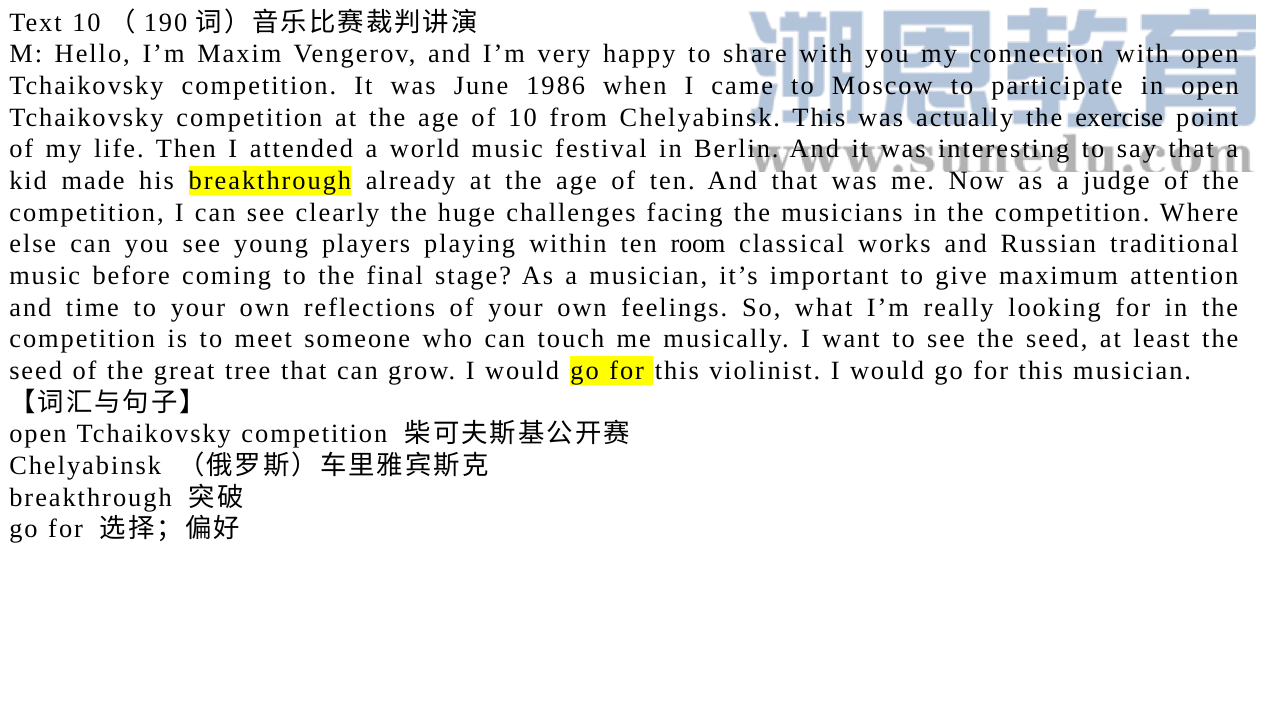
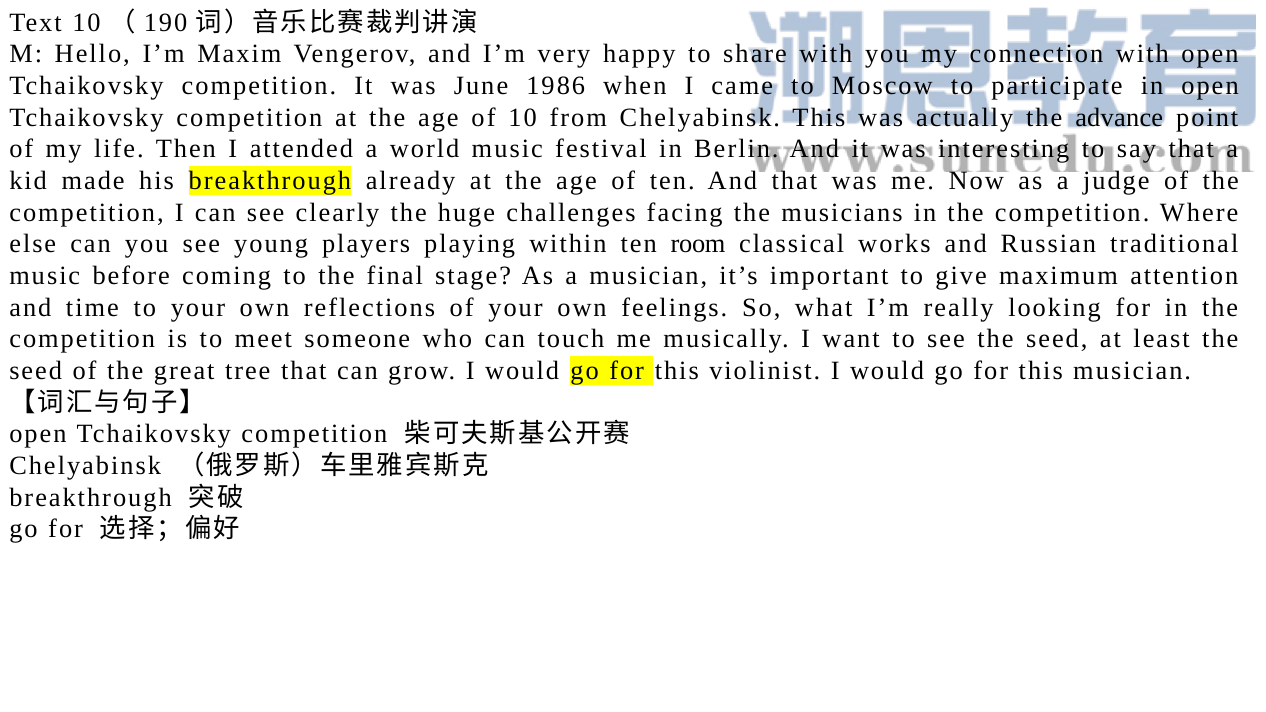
exercise: exercise -> advance (1119, 118)
